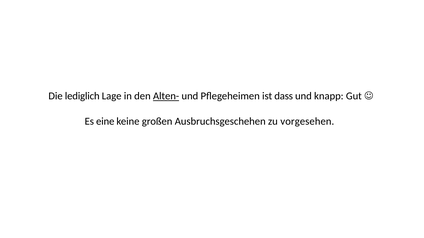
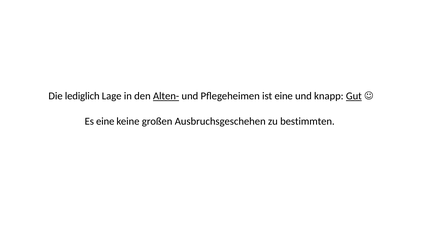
ist dass: dass -> eine (284, 96)
Gut underline: none -> present (354, 96)
vorgesehen: vorgesehen -> bestimmten (307, 122)
